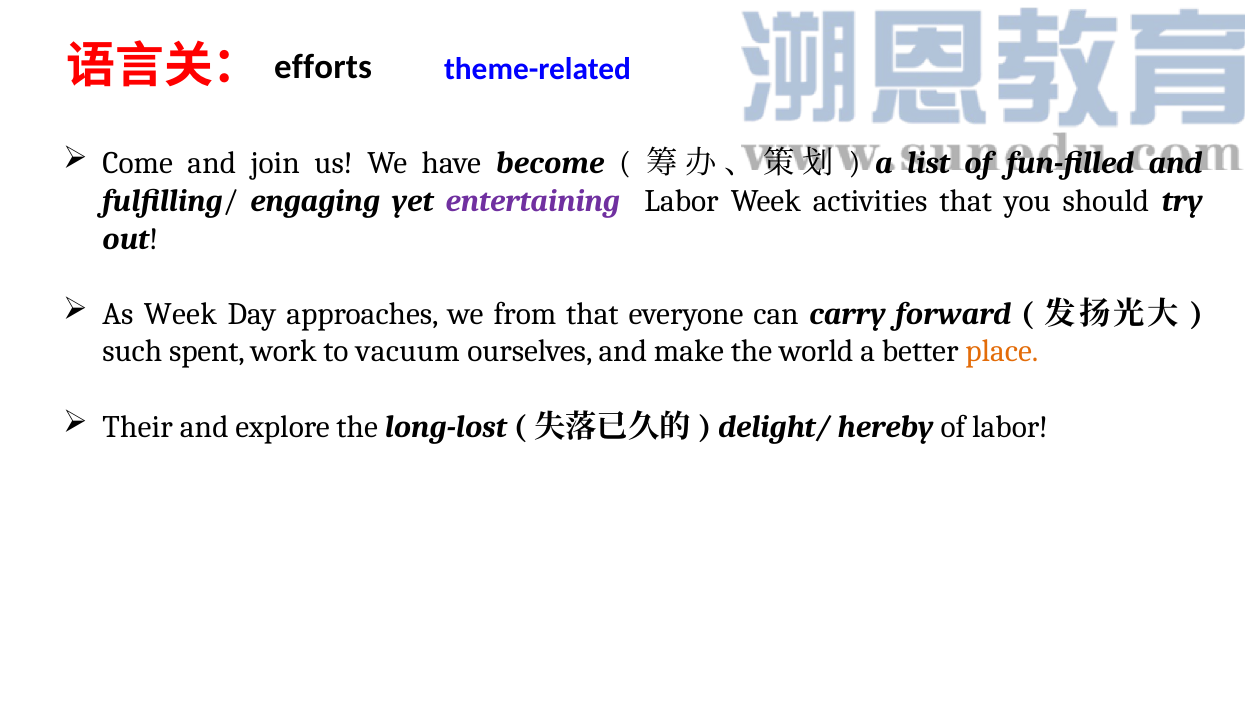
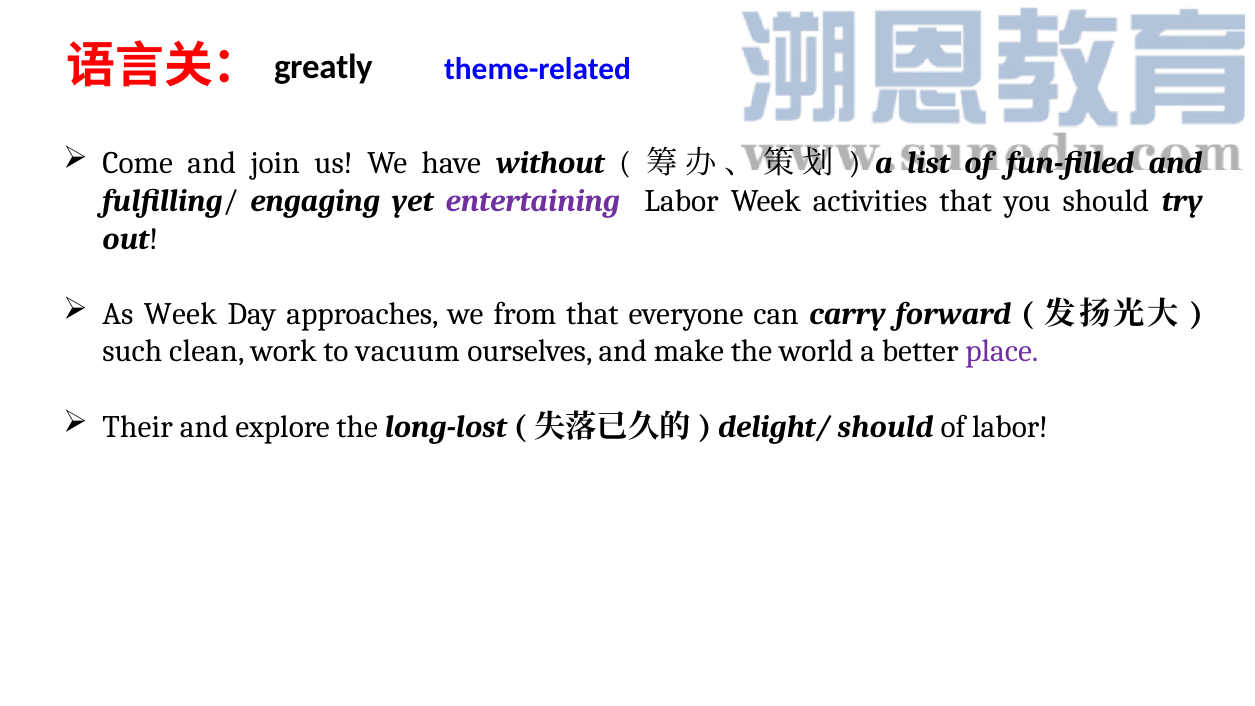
efforts: efforts -> greatly (323, 67)
become: become -> without (550, 163)
spent: spent -> clean (207, 352)
place colour: orange -> purple (1002, 352)
delight/ hereby: hereby -> should (886, 427)
